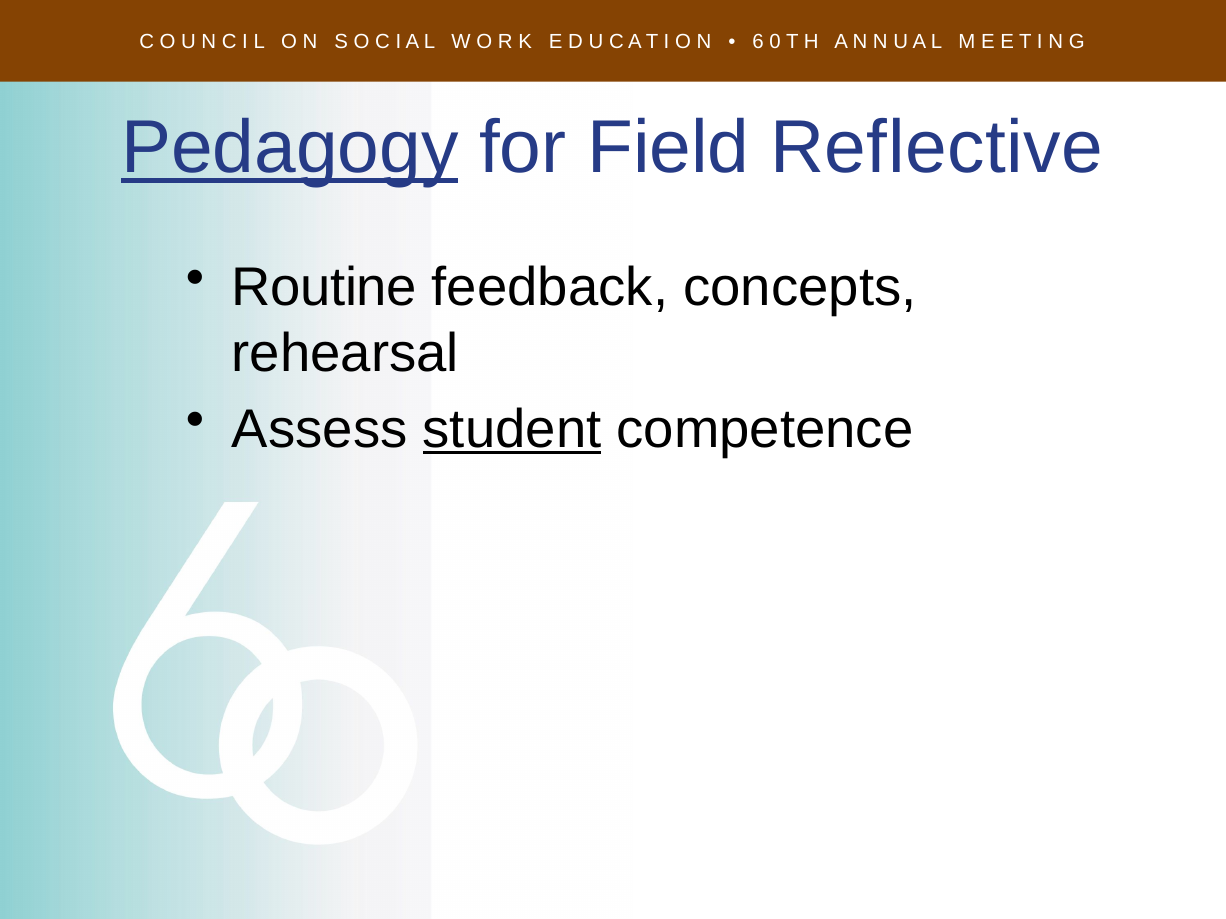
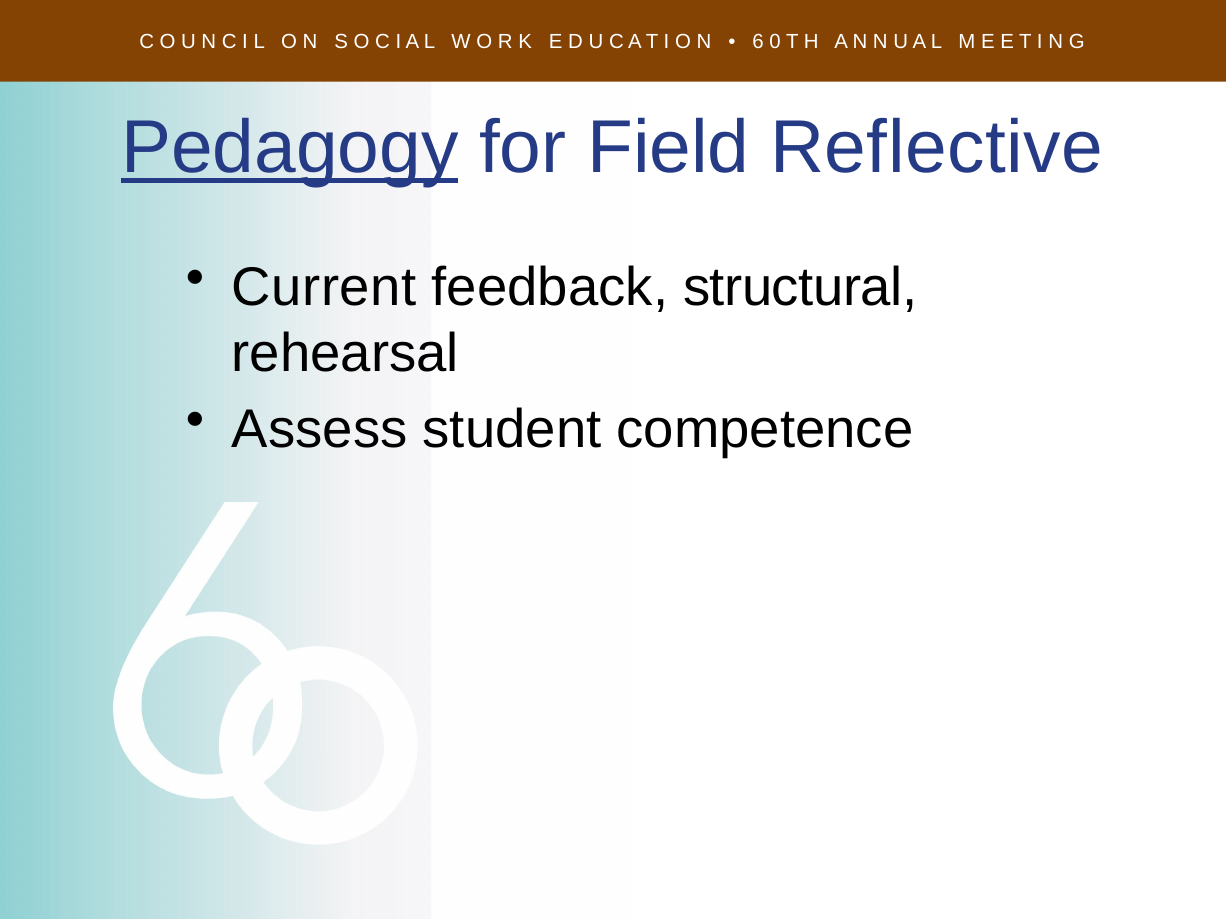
Routine: Routine -> Current (324, 288)
concepts: concepts -> structural (800, 288)
student underline: present -> none (512, 430)
